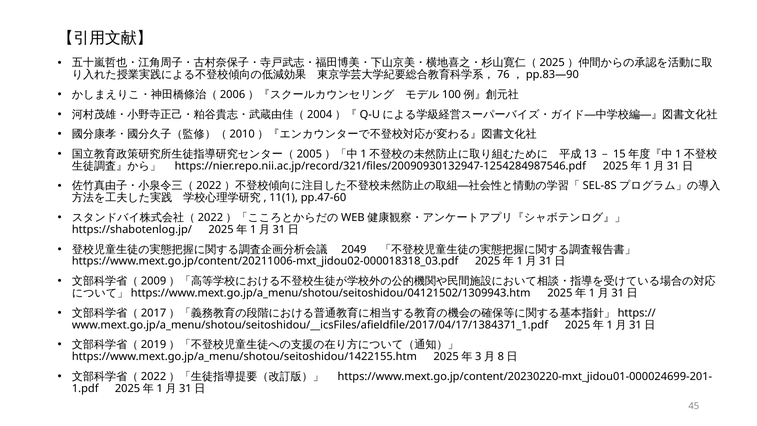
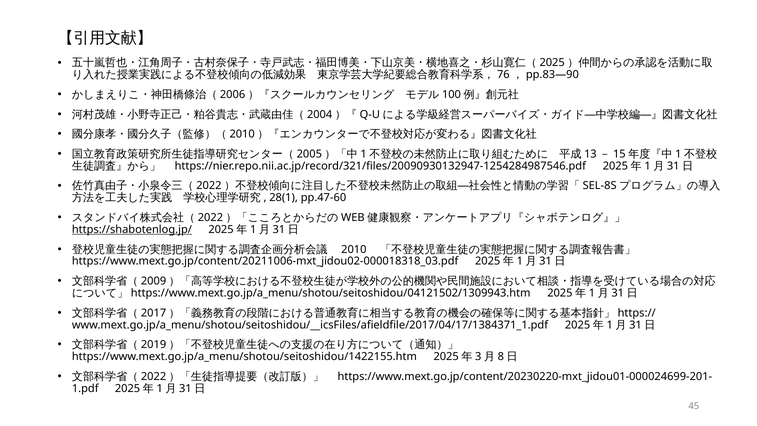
11(1: 11(1 -> 28(1 (284, 198)
https://shabotenlog.jp/ underline: none -> present (132, 229)
2049: 2049 -> 2010 (354, 249)
